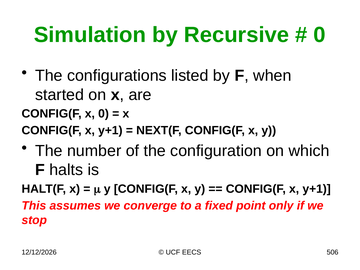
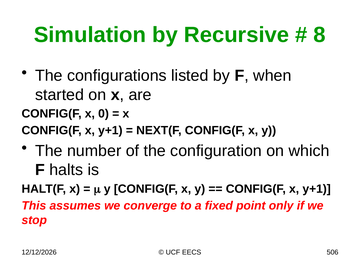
0: 0 -> 8 (320, 35)
